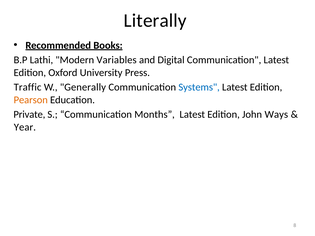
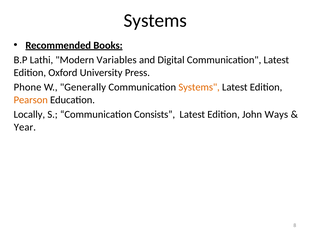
Literally: Literally -> Systems (155, 21)
Traffic: Traffic -> Phone (28, 87)
Systems colour: blue -> orange (199, 87)
Private: Private -> Locally (29, 115)
Months: Months -> Consists (155, 115)
